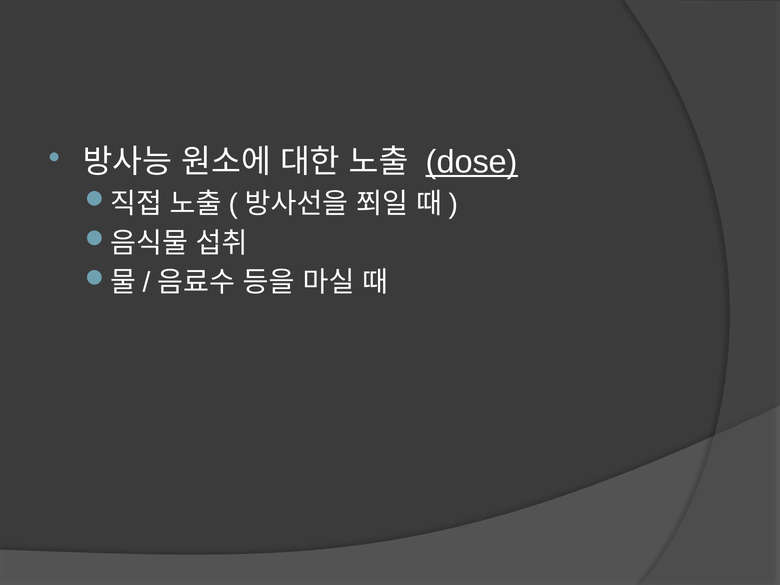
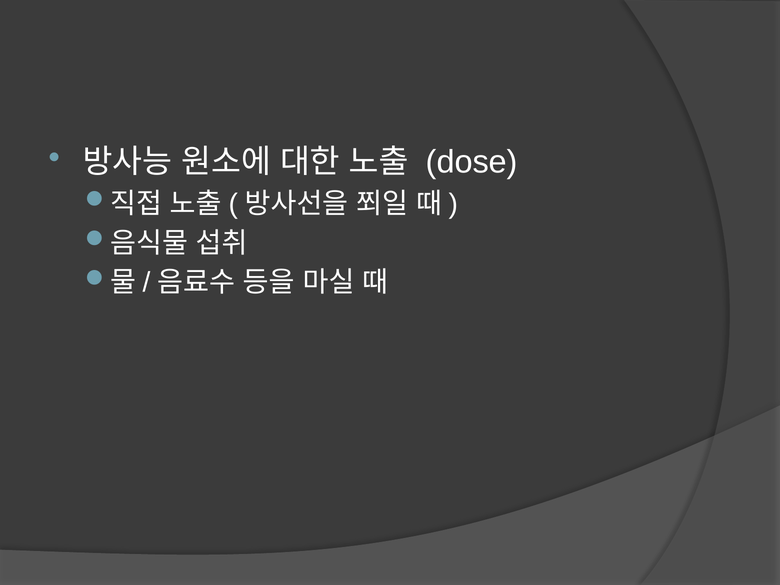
dose underline: present -> none (472, 162)
